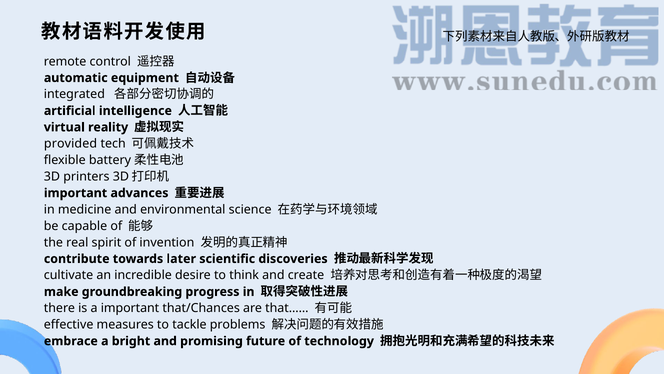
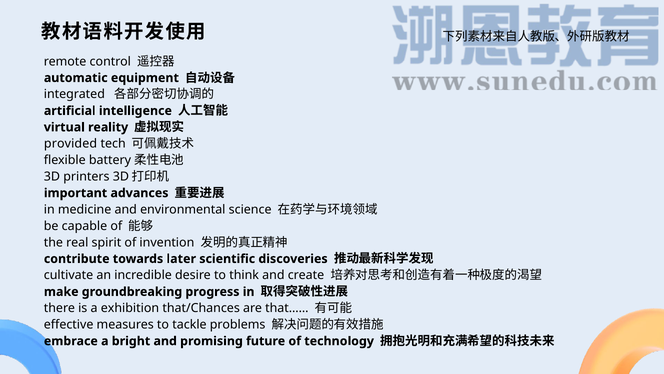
a important: important -> exhibition (130, 308)
